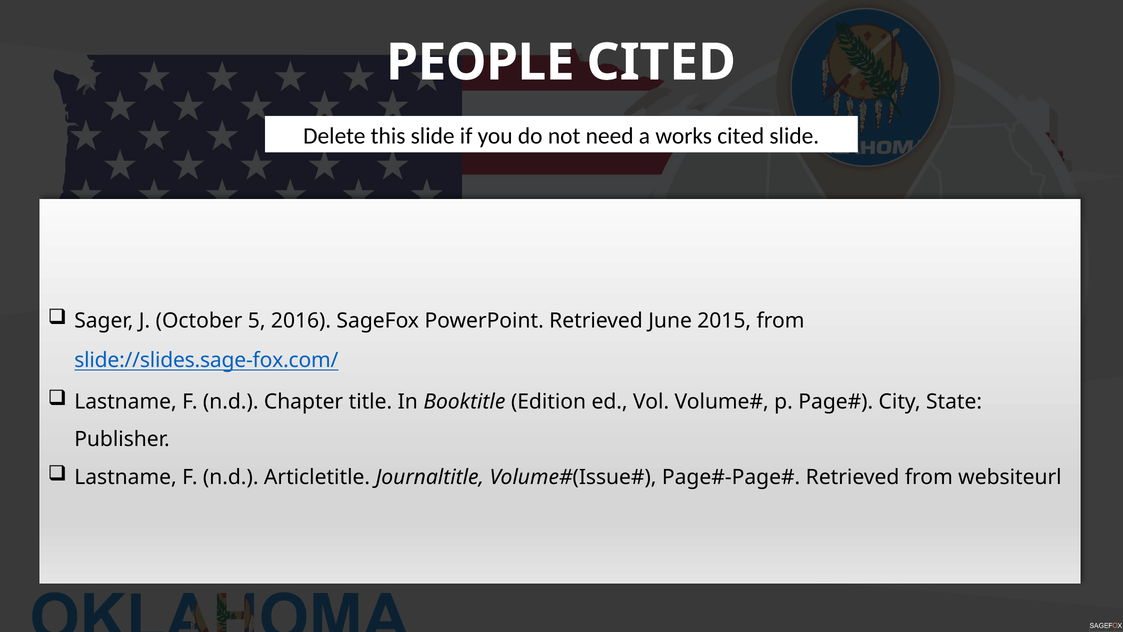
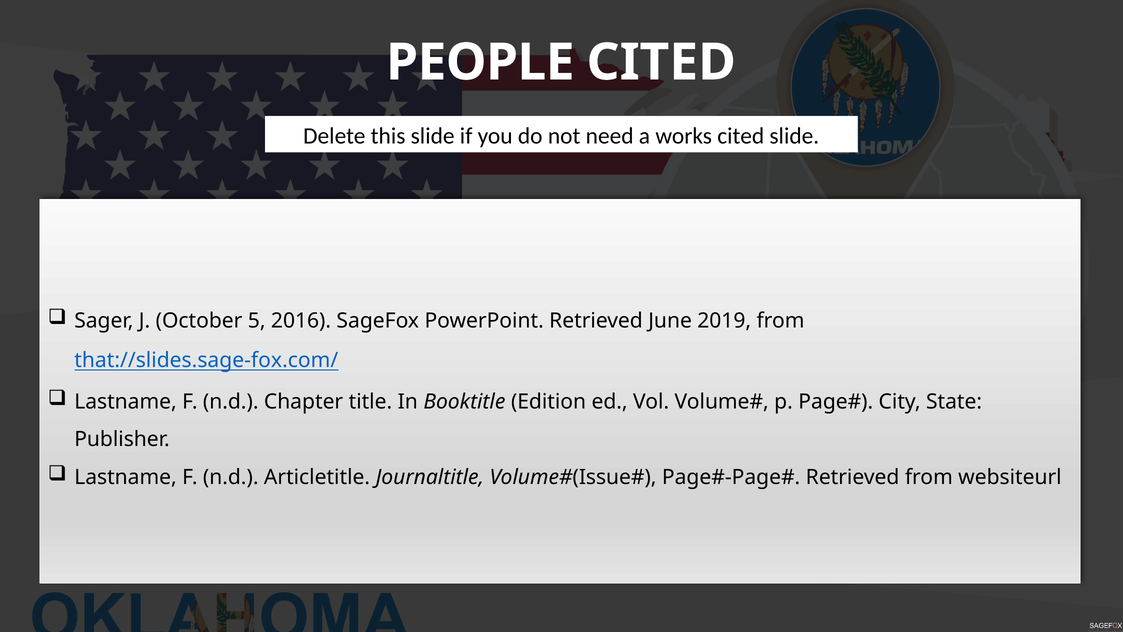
2015: 2015 -> 2019 (724, 320)
slide://slides.sage-fox.com/: slide://slides.sage-fox.com/ -> that://slides.sage-fox.com/ (206, 360)
